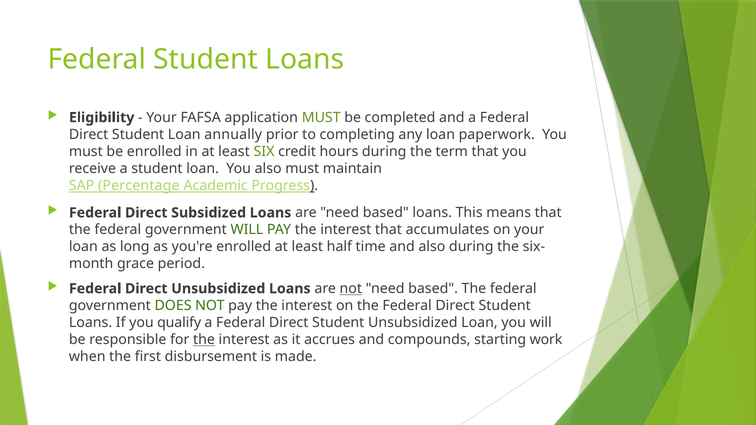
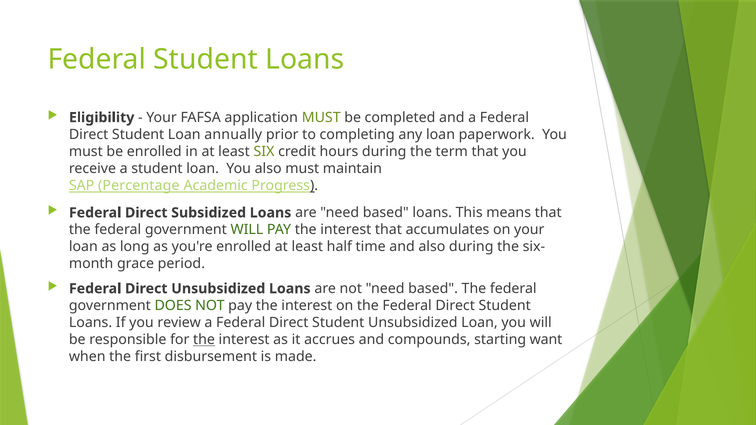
not underline: present -> none (351, 289)
qualify: qualify -> review (179, 323)
work: work -> want (546, 340)
